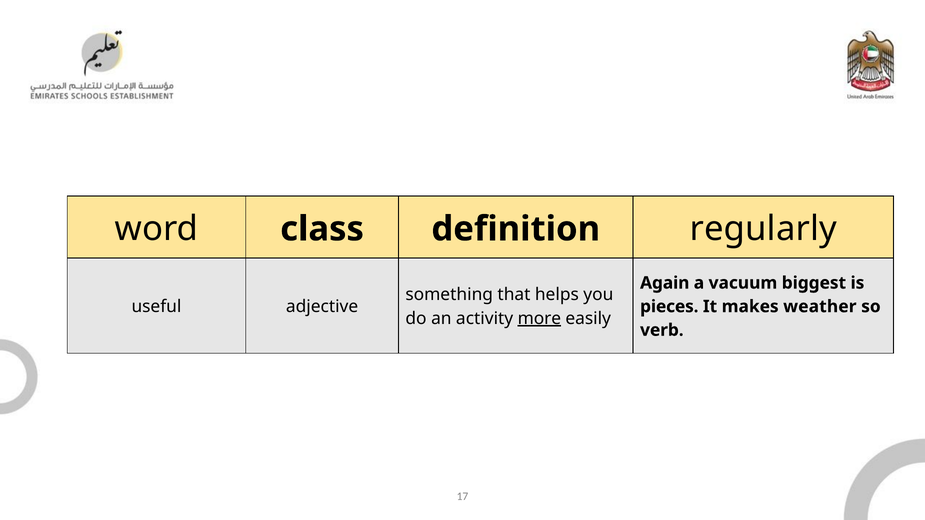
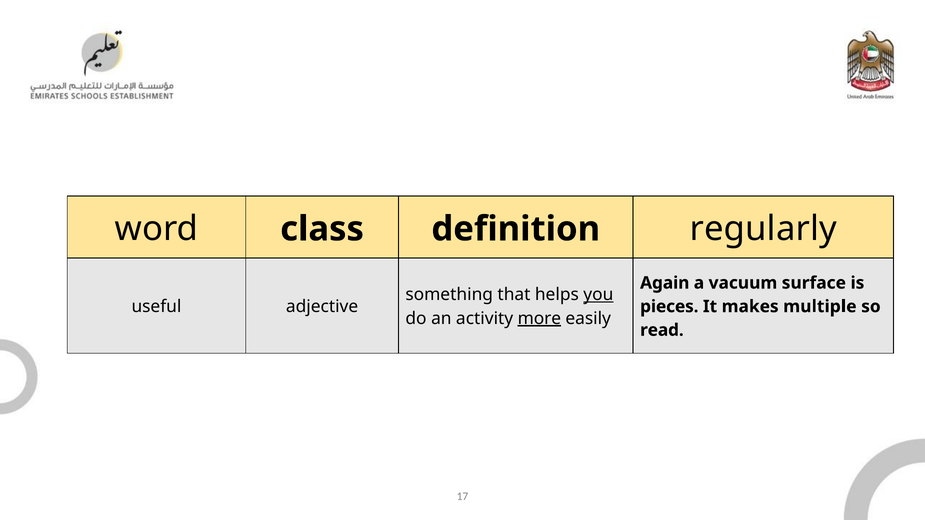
biggest: biggest -> surface (814, 283)
you underline: none -> present (598, 295)
weather: weather -> multiple (820, 307)
verb: verb -> read (662, 330)
